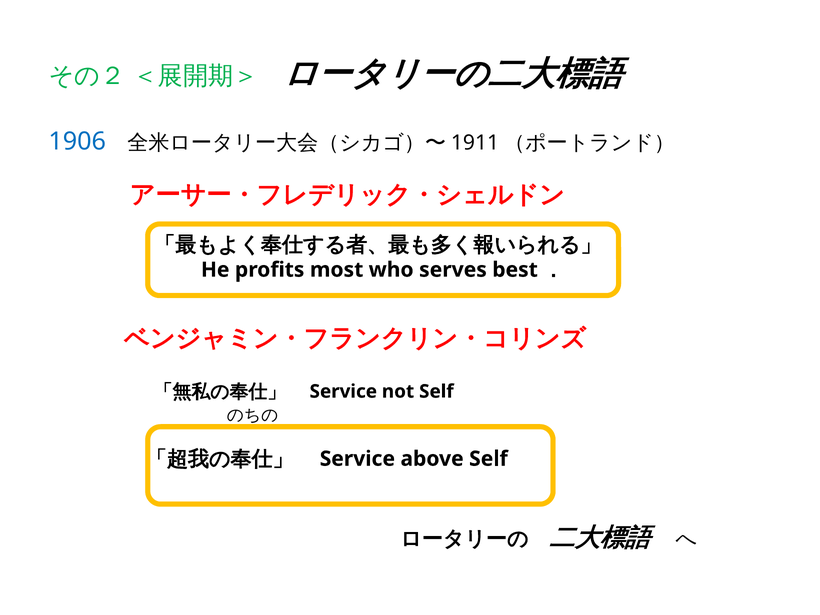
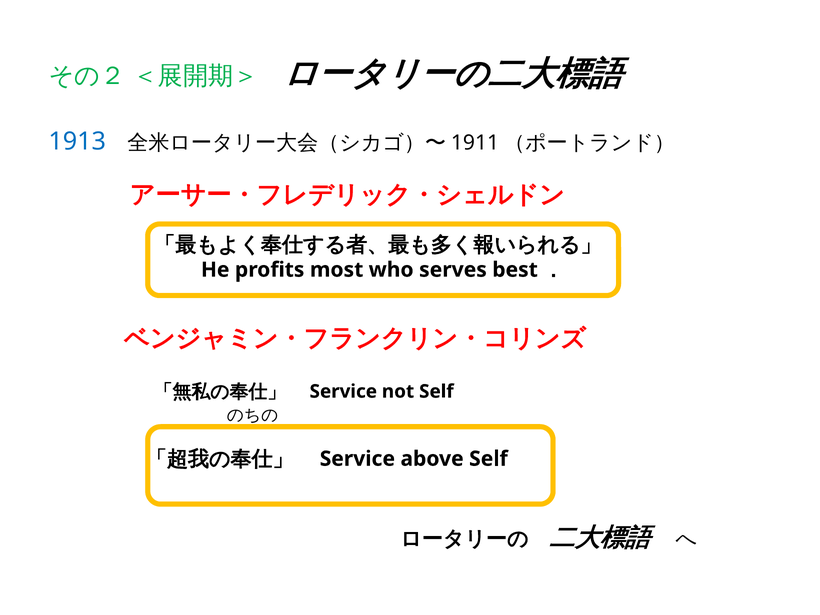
1906: 1906 -> 1913 (77, 142)
